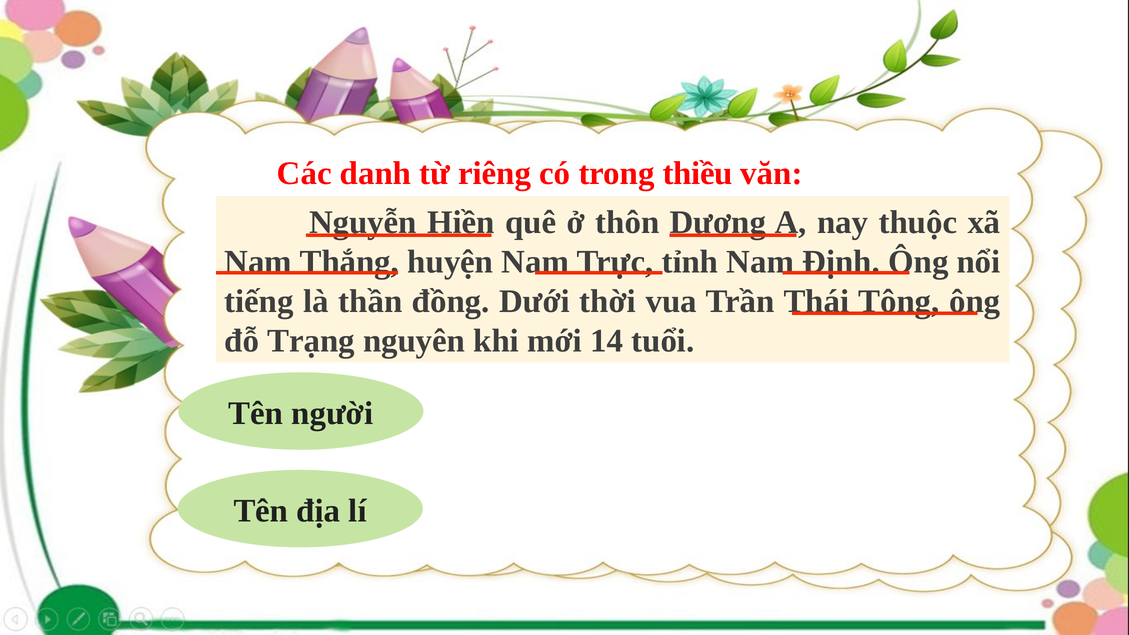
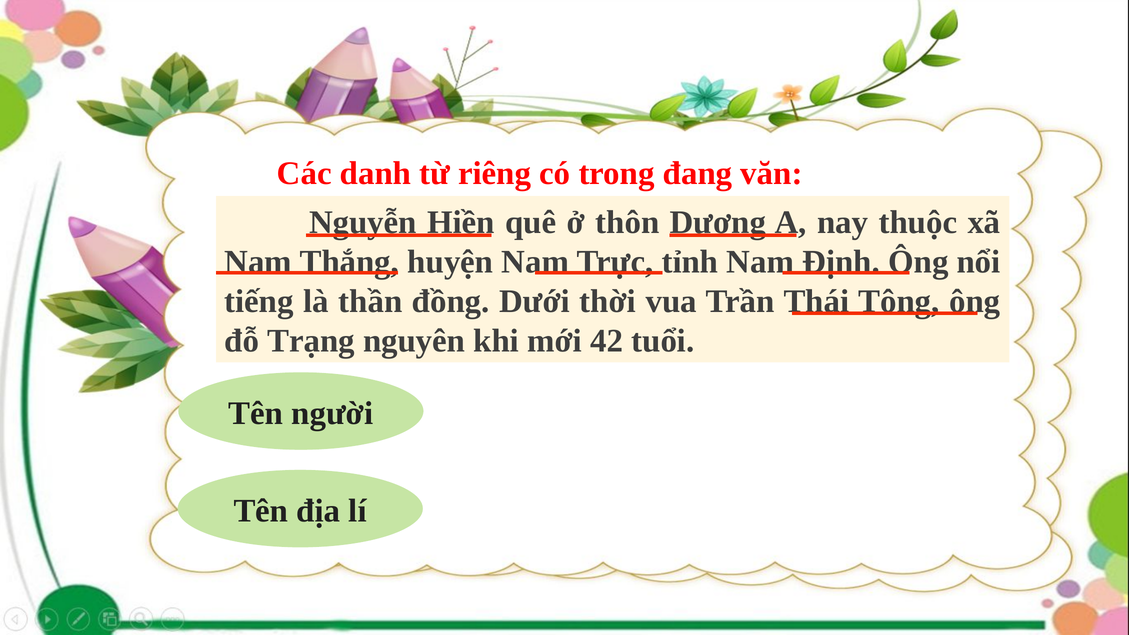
thiều: thiều -> đang (698, 174)
14: 14 -> 42 (607, 341)
